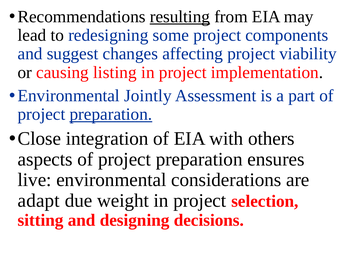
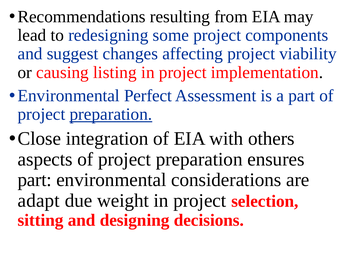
resulting underline: present -> none (180, 17)
Jointly: Jointly -> Perfect (148, 96)
live: live -> part (35, 180)
